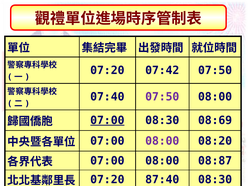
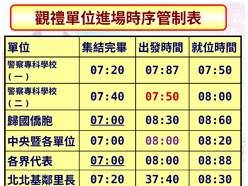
07:42: 07:42 -> 07:87 (162, 70)
07:50 colour: purple -> red (162, 97)
08:69: 08:69 -> 08:60 (215, 120)
07:00 underline: none -> present (107, 161)
08:87: 08:87 -> 08:88 (215, 161)
87:40: 87:40 -> 37:40 (162, 180)
